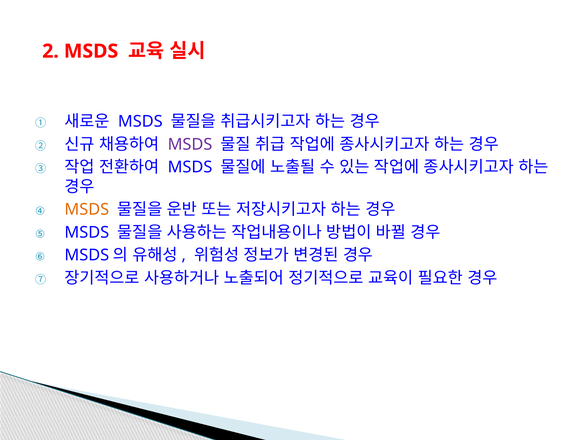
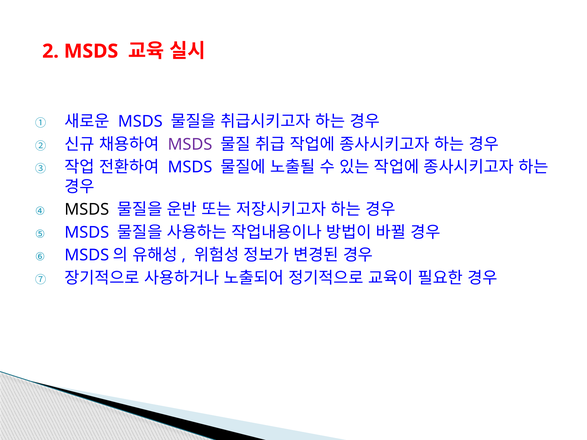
MSDS colour: orange -> black (87, 210)
